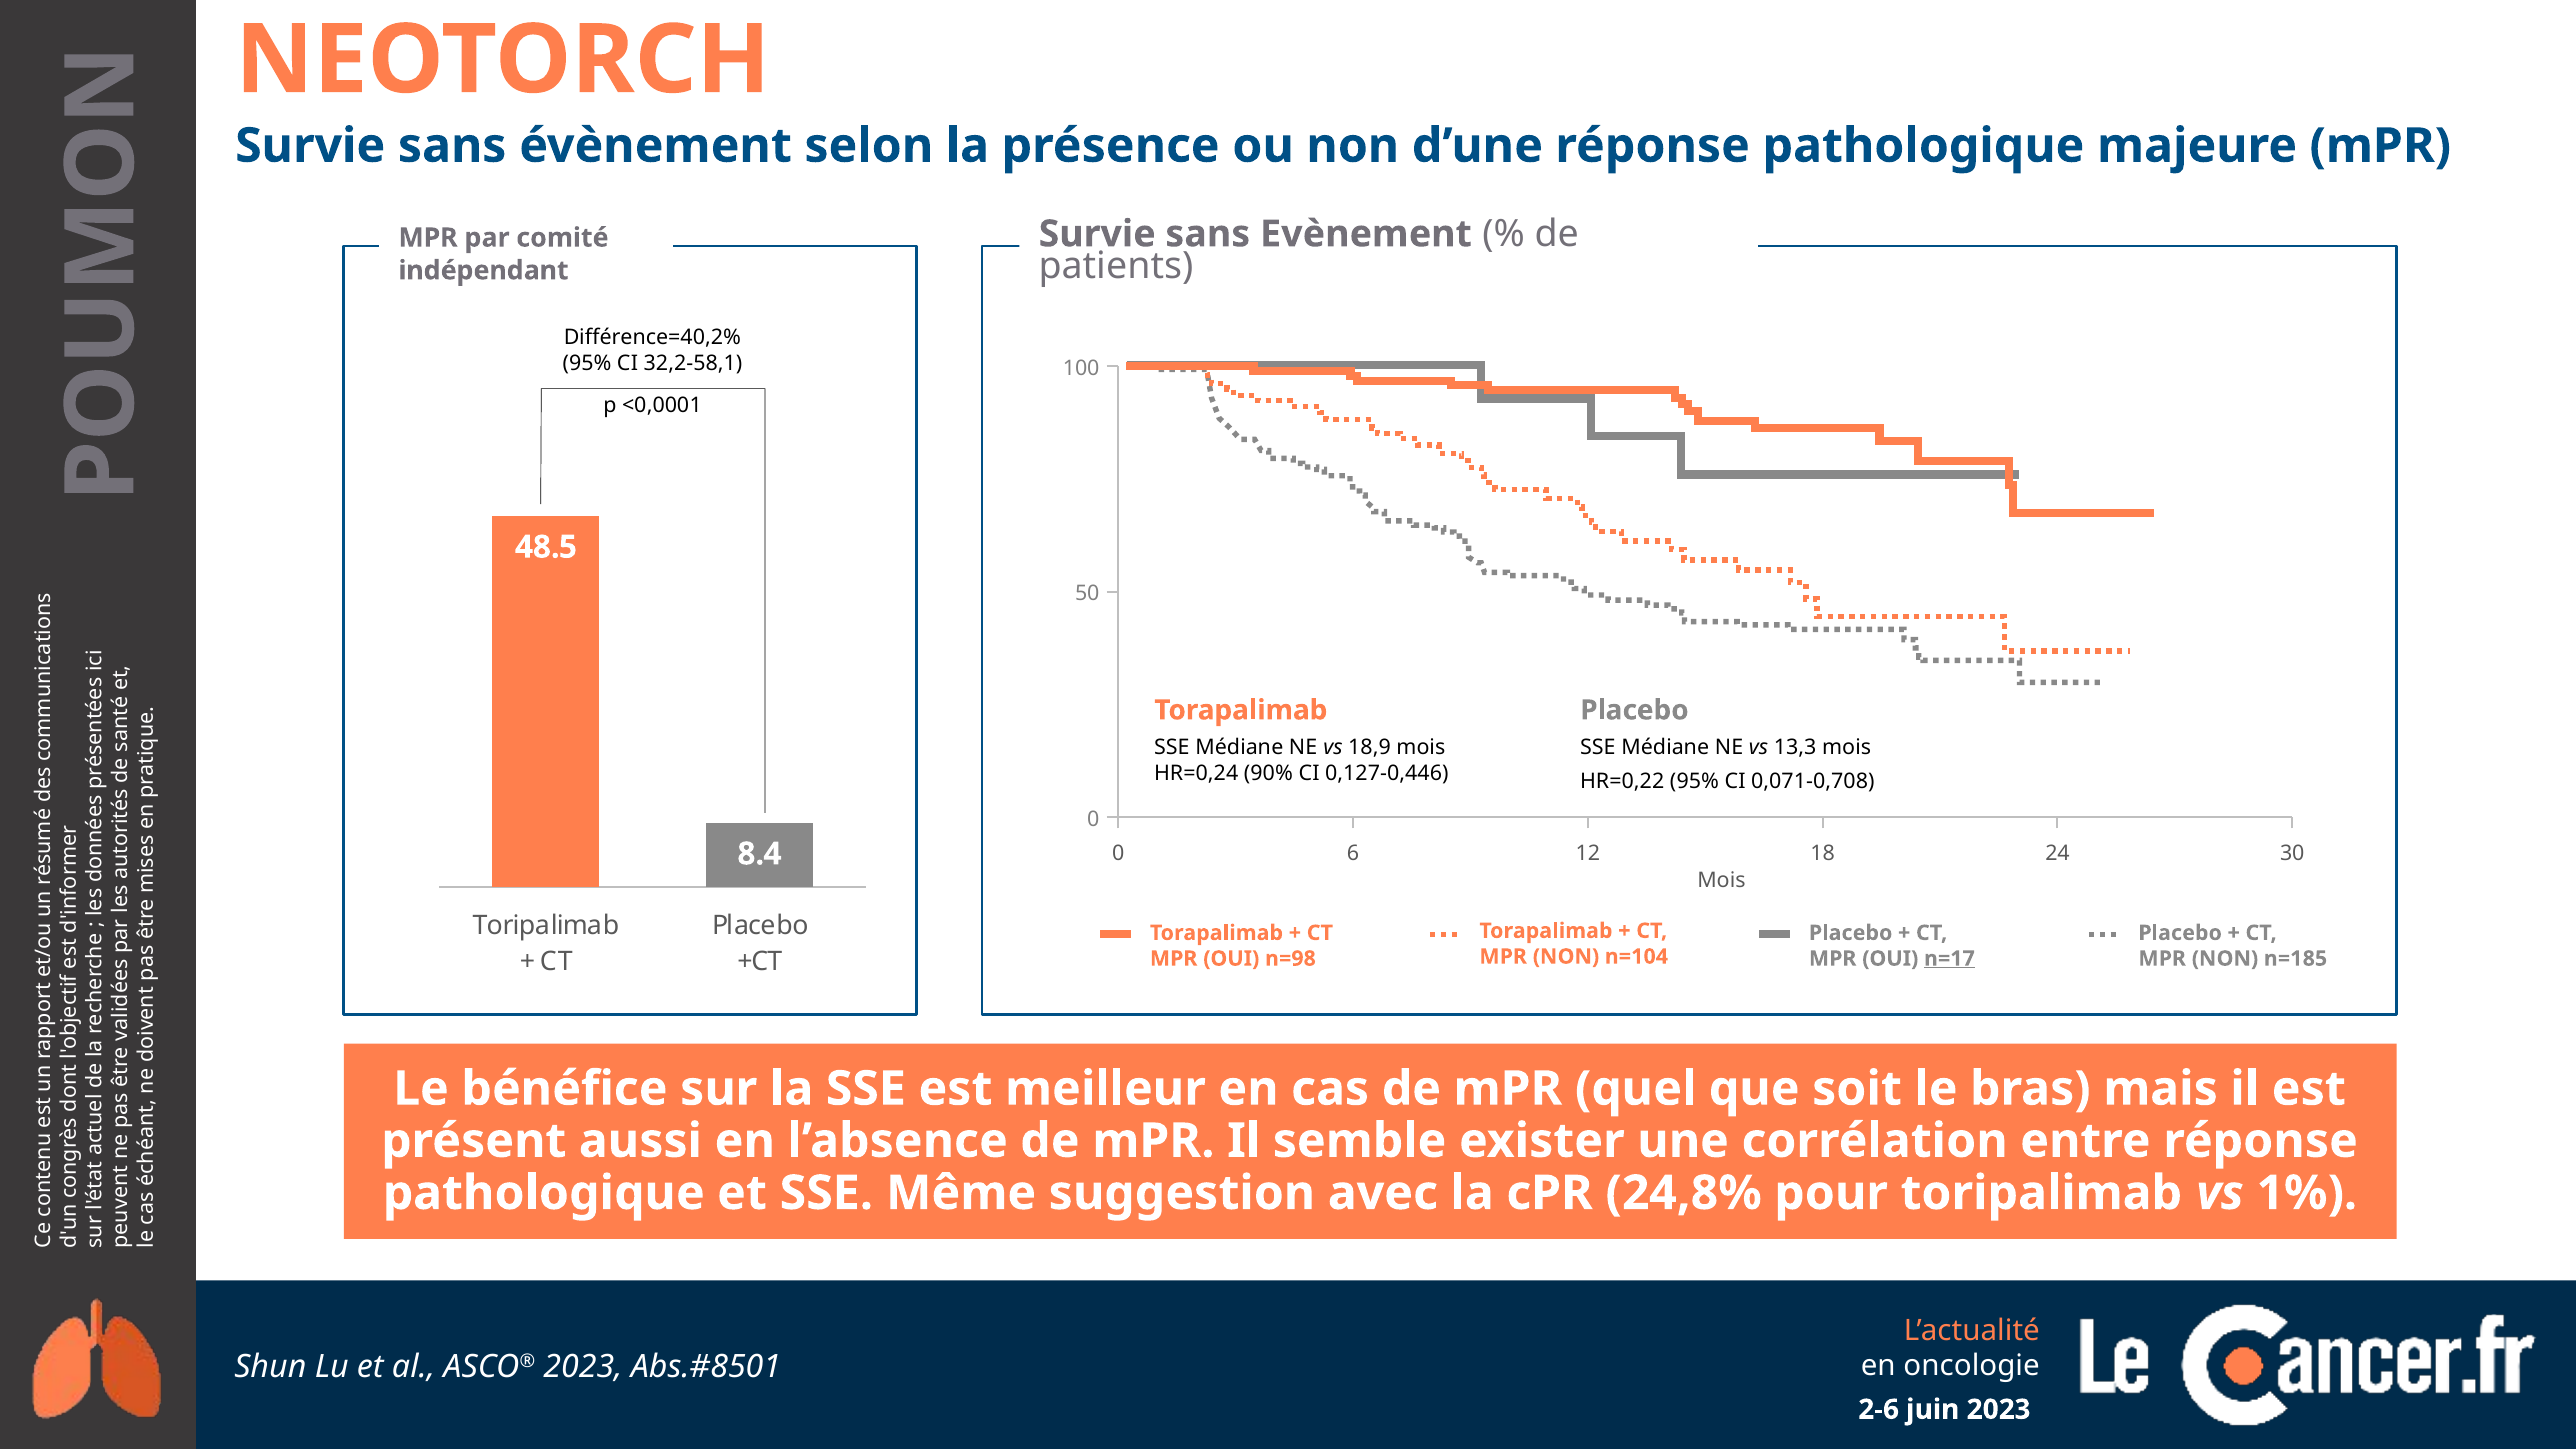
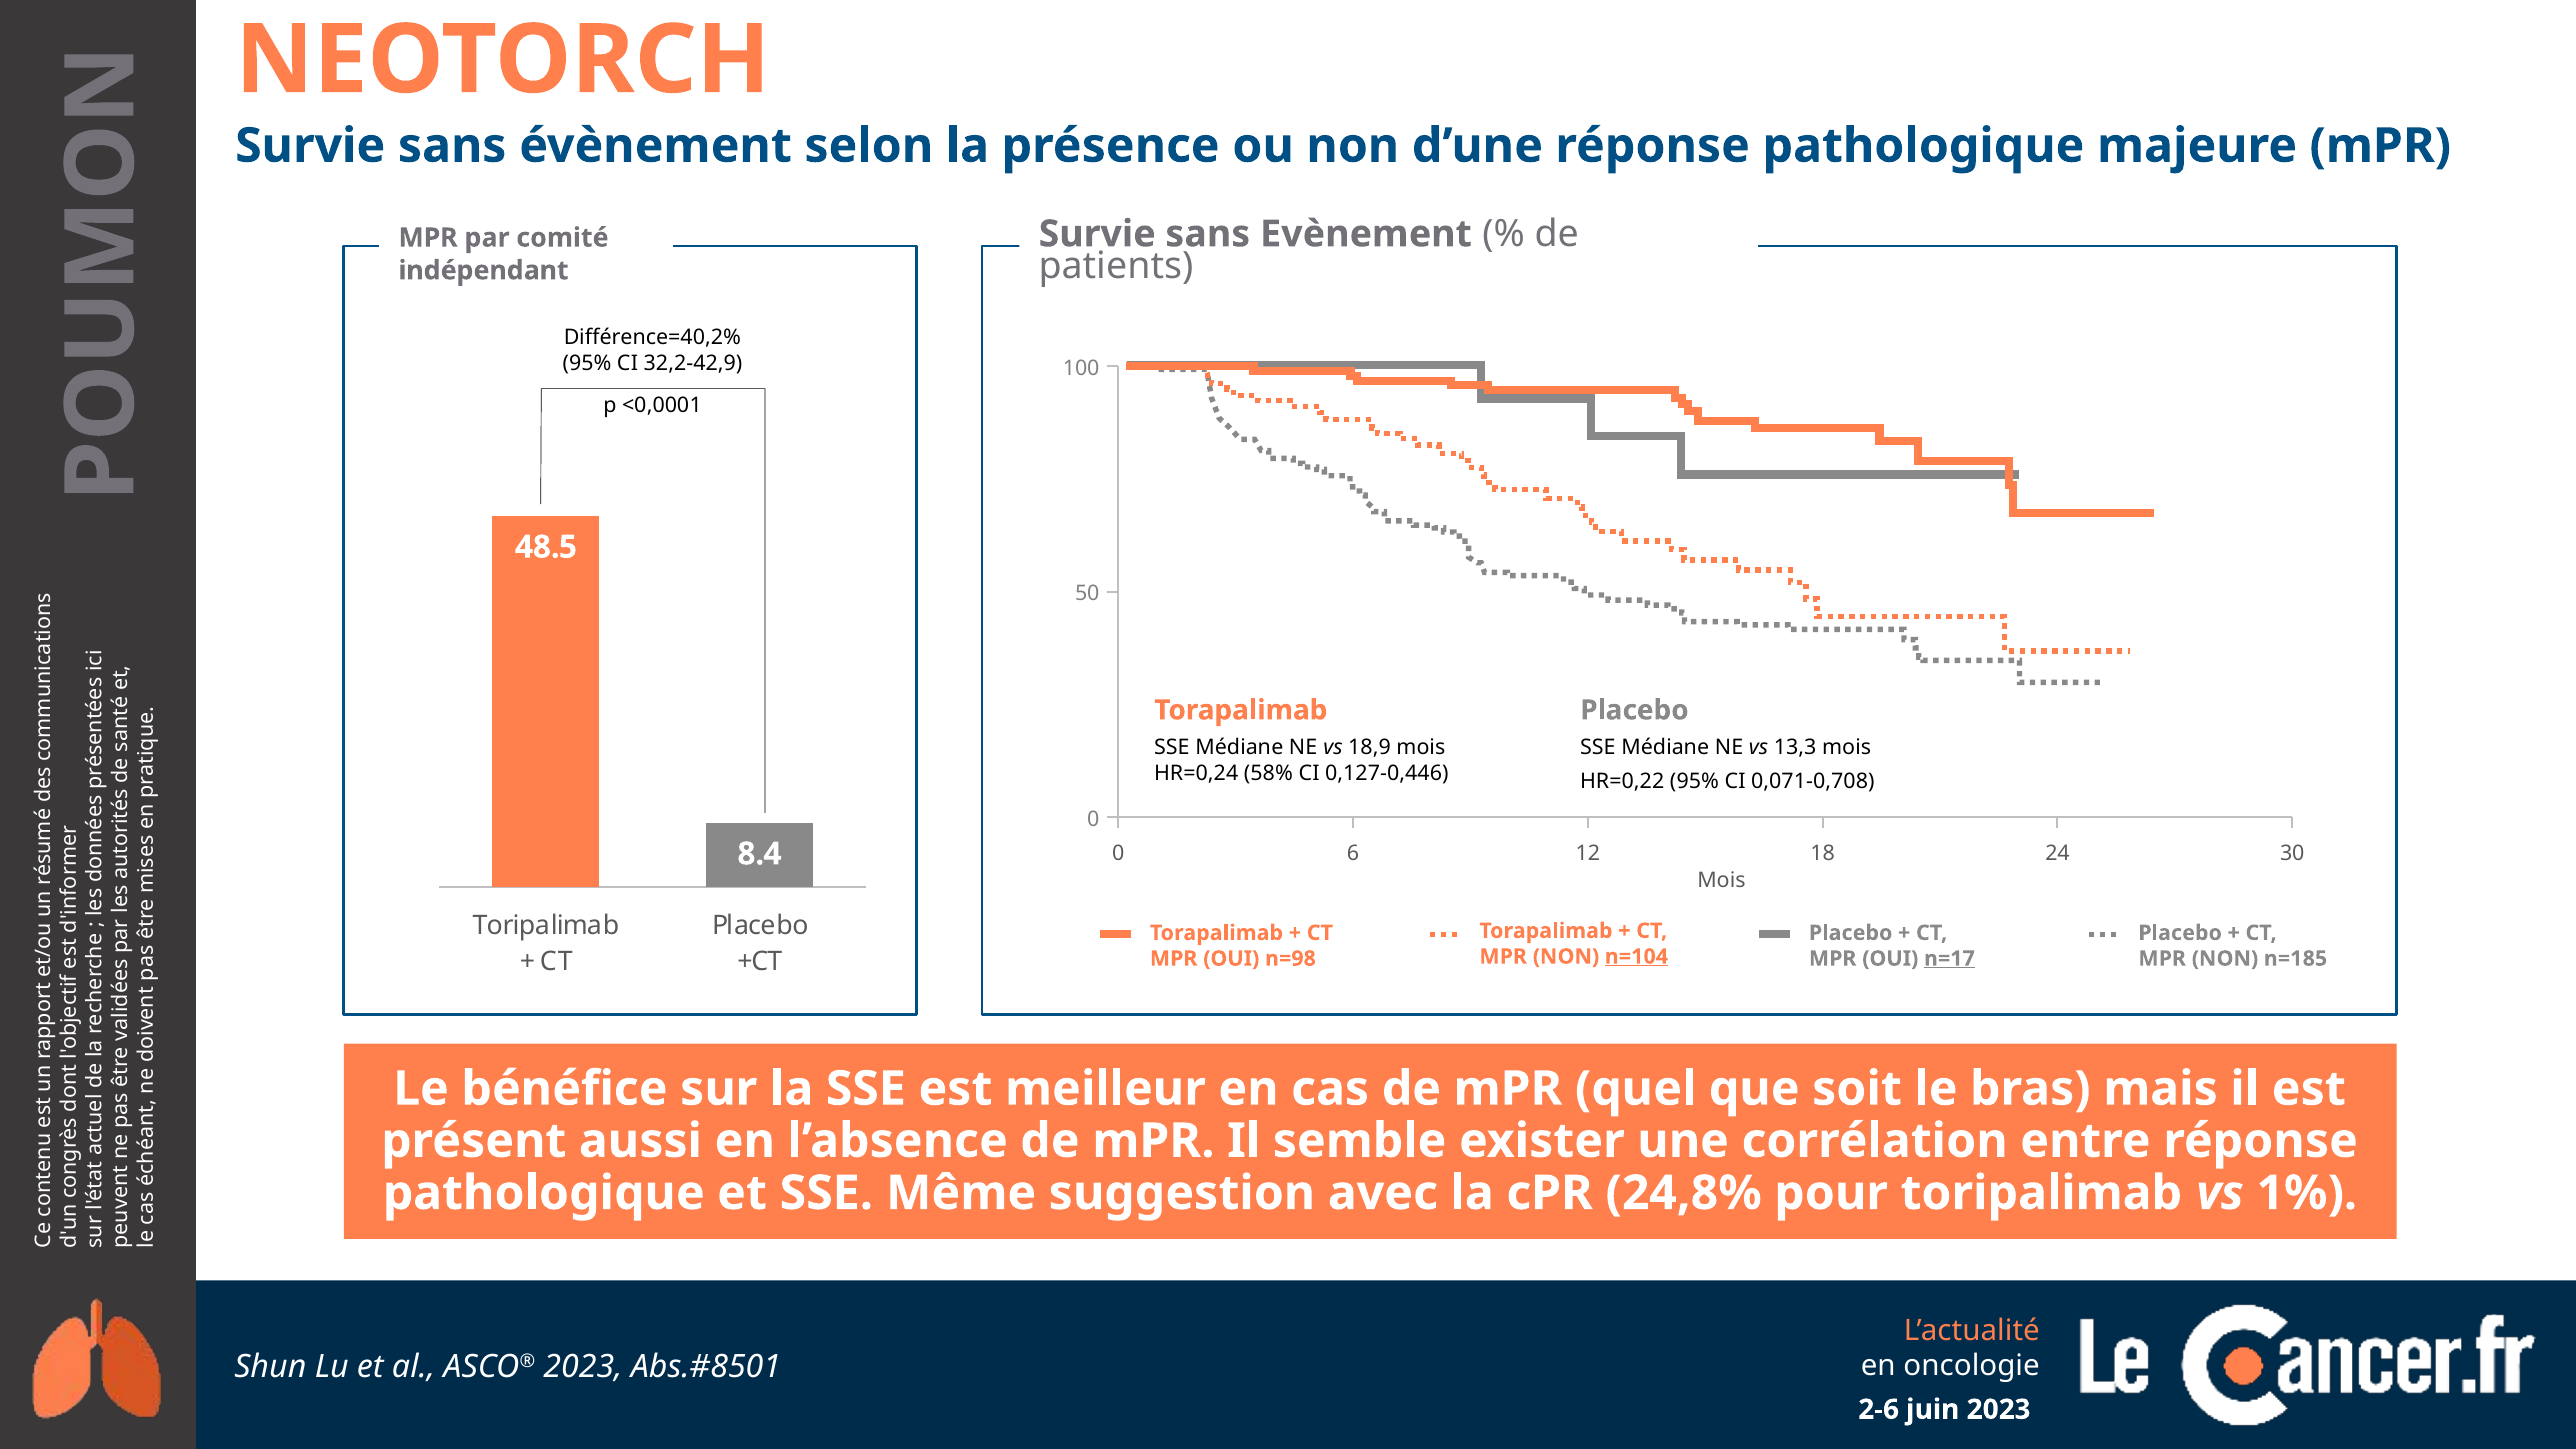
32,2-58,1: 32,2-58,1 -> 32,2-42,9 (693, 363)
90%: 90% -> 58% (1268, 773)
n=104 underline: none -> present (1636, 957)
